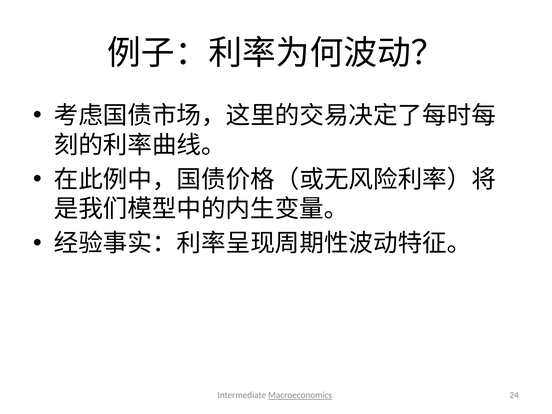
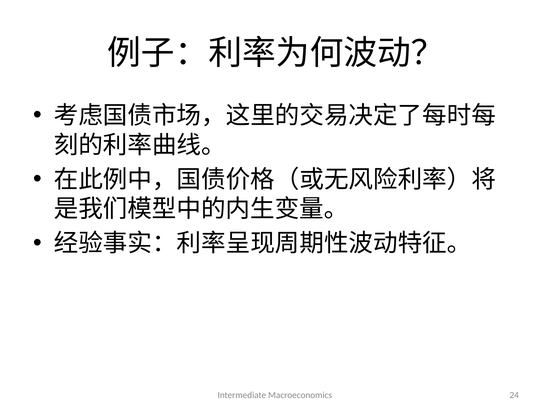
Macroeconomics underline: present -> none (300, 395)
